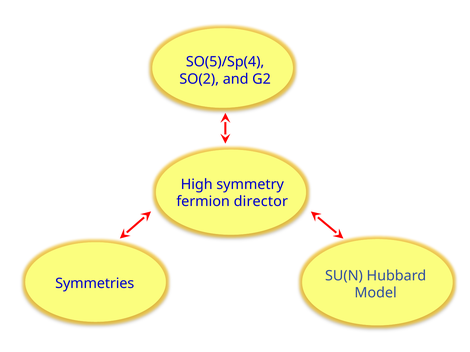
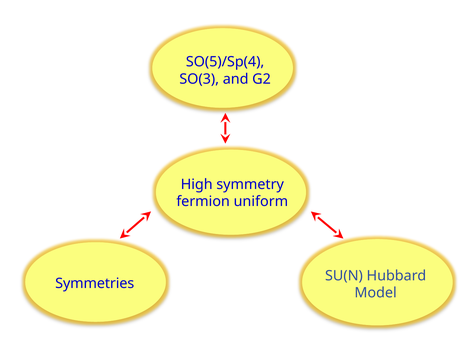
SO(2: SO(2 -> SO(3 (199, 79)
director: director -> uniform (261, 202)
